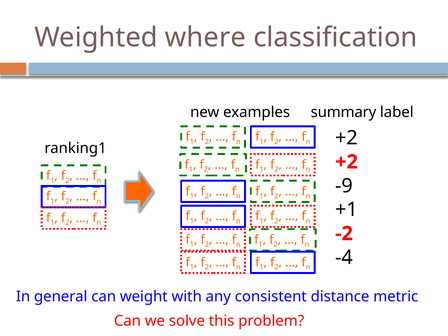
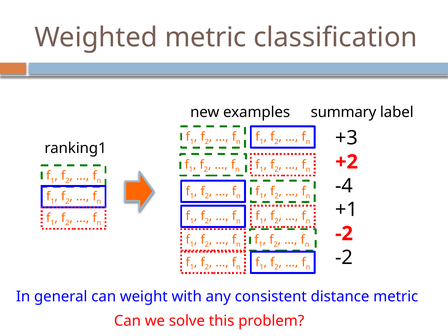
Weighted where: where -> metric (206, 37)
+2: +2 -> +3 (347, 138)
-9: -9 -> -4 (344, 186)
-4: -4 -> -2 (344, 258)
